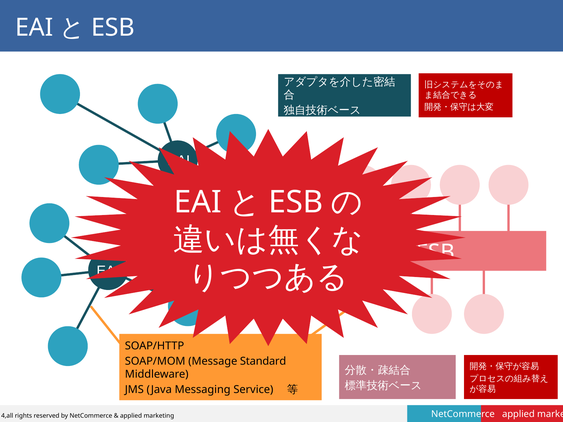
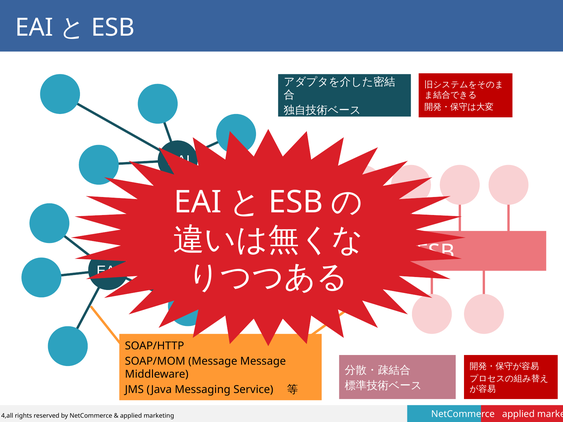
Message Standard: Standard -> Message (263, 361)
